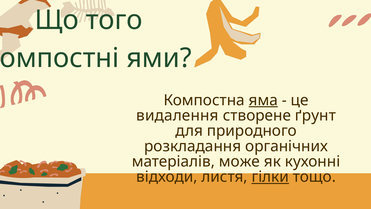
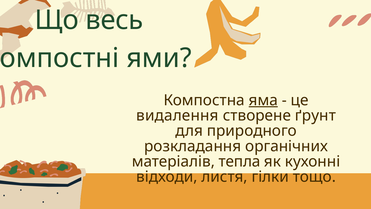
того: того -> весь (114, 20)
може: може -> тепла (239, 161)
гілки underline: present -> none (270, 177)
